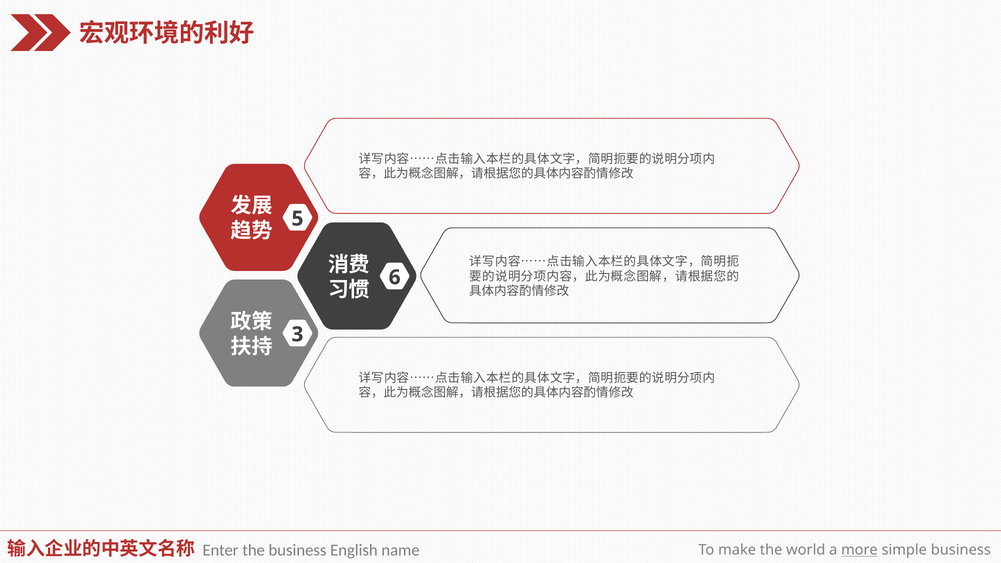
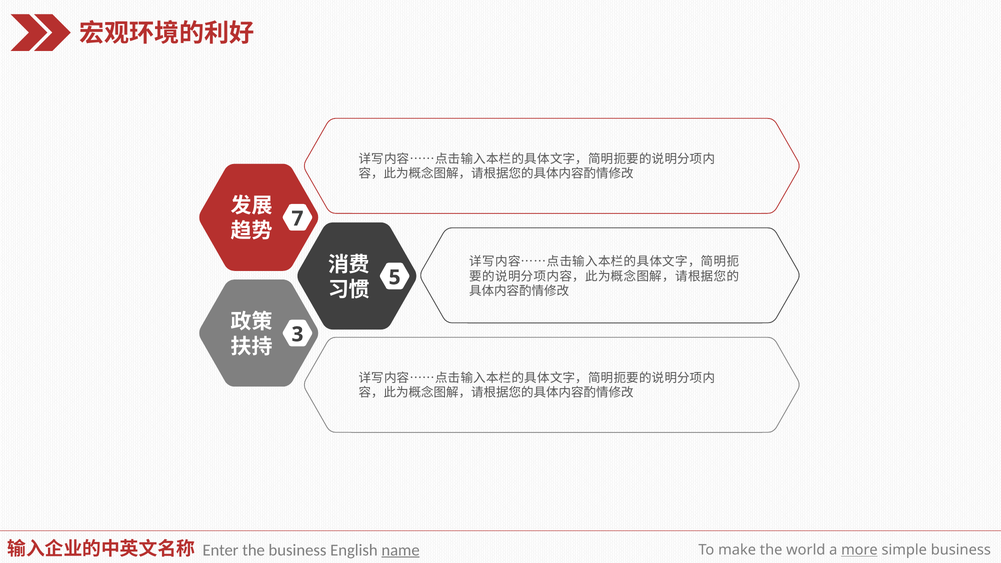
5: 5 -> 7 (297, 219)
6: 6 -> 5 (395, 277)
name underline: none -> present (401, 550)
